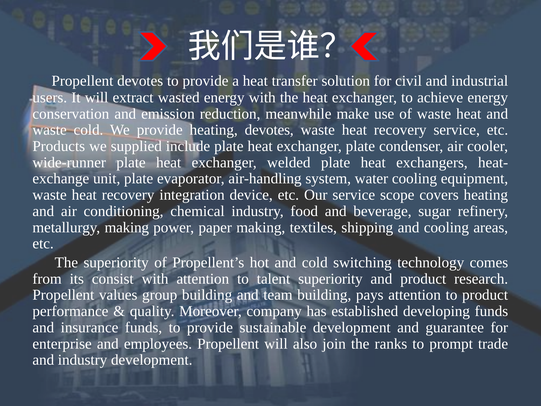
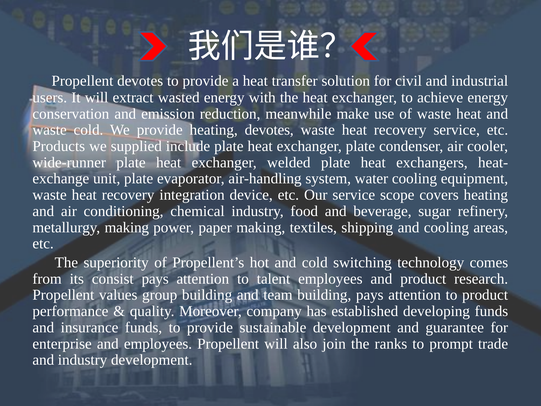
consist with: with -> pays (155, 279)
talent superiority: superiority -> employees (330, 279)
